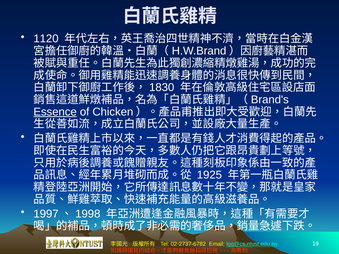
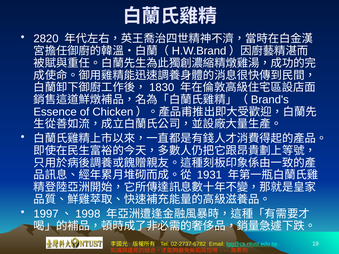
1120: 1120 -> 2820 (46, 39)
Essence underline: present -> none (55, 112)
1925: 1925 -> 1931 (209, 175)
